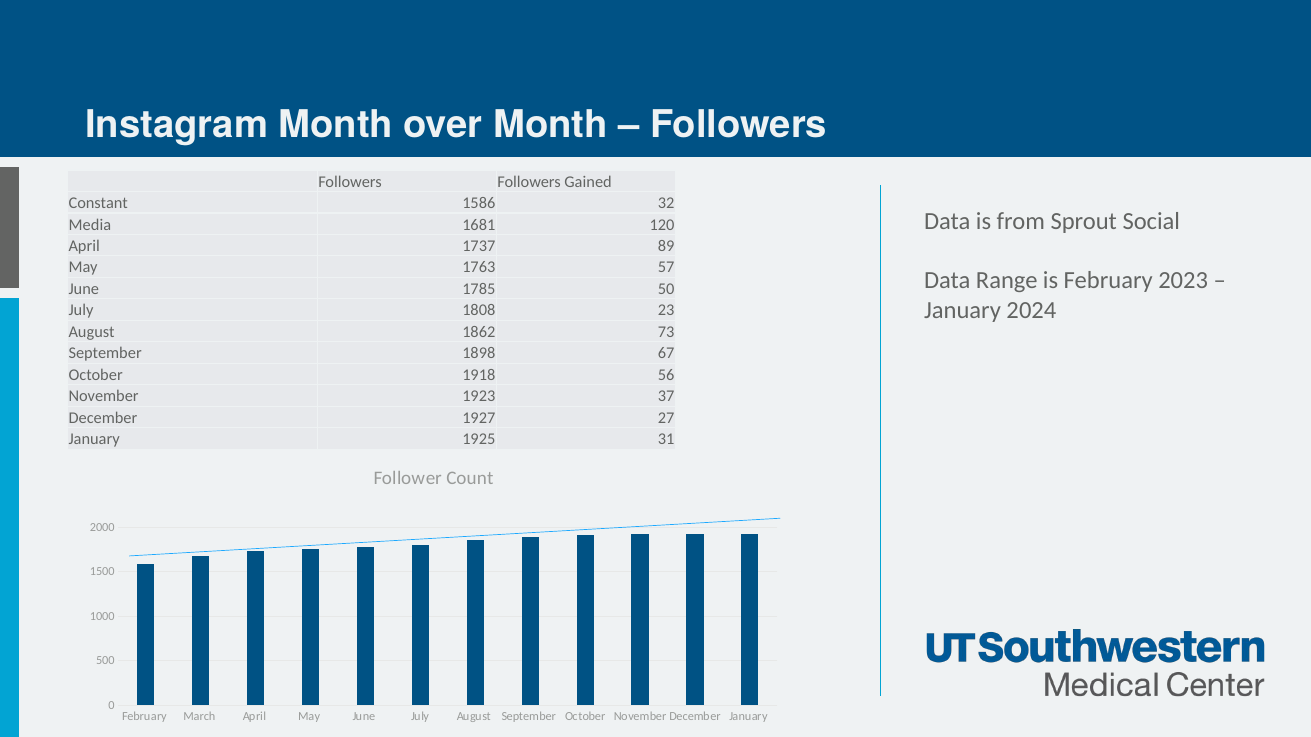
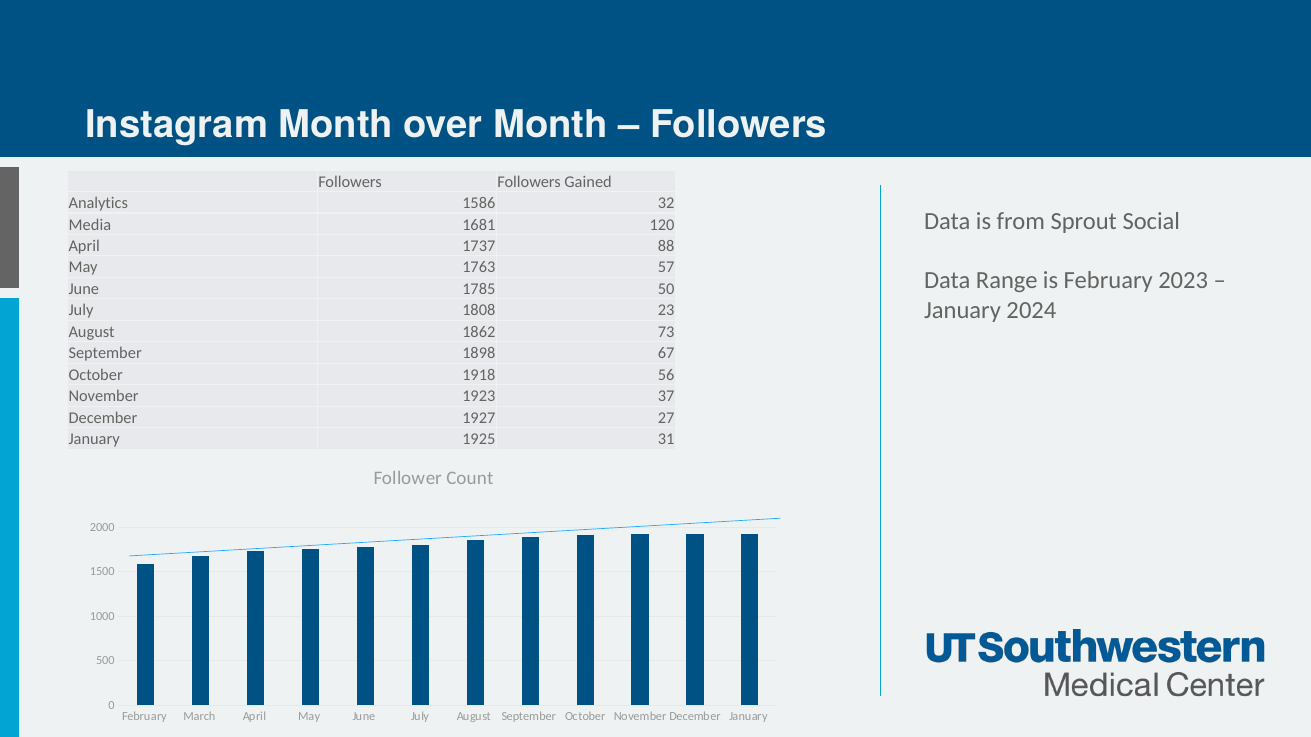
Constant: Constant -> Analytics (98, 203)
89: 89 -> 88 (666, 246)
